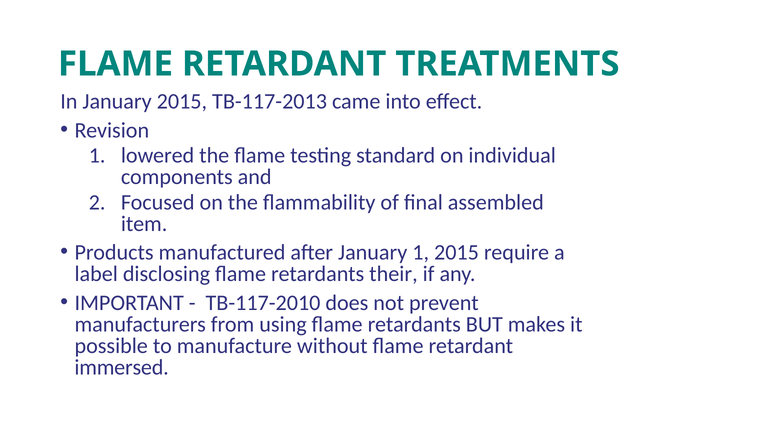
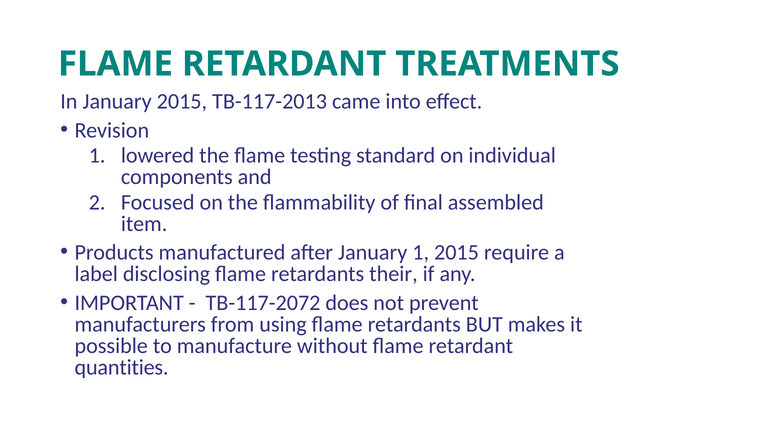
TB-117-2010: TB-117-2010 -> TB-117-2072 (263, 302)
immersed: immersed -> quantities (122, 367)
